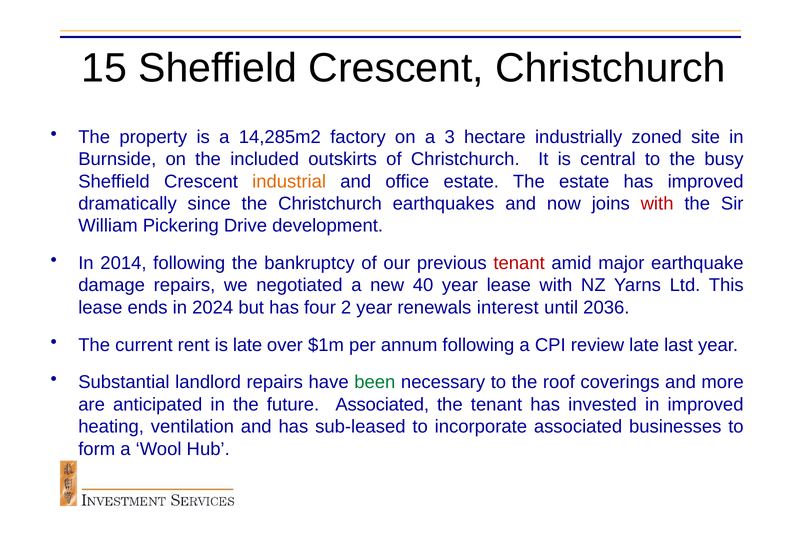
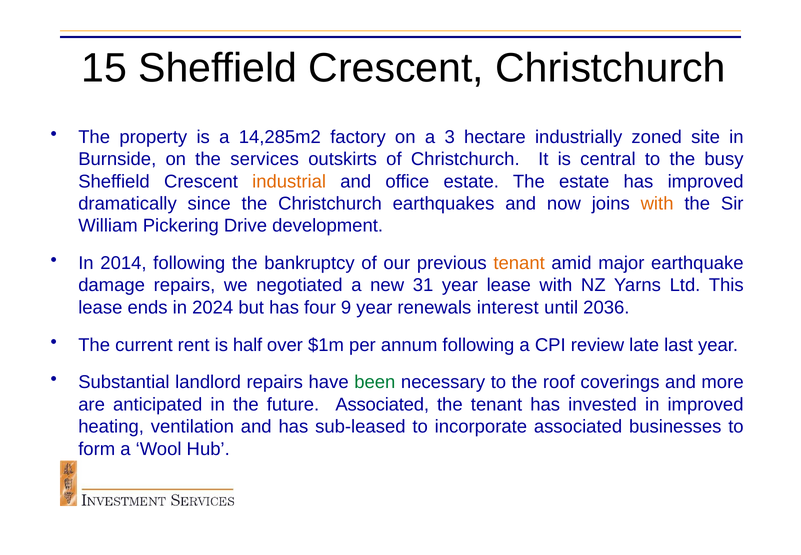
included: included -> services (265, 159)
with colour: red -> orange (657, 203)
tenant colour: red -> orange (519, 263)
40: 40 -> 31 (423, 285)
2: 2 -> 9 (346, 307)
is late: late -> half (248, 345)
